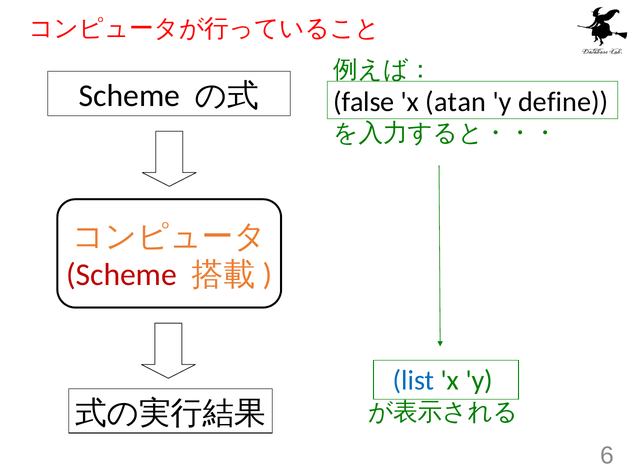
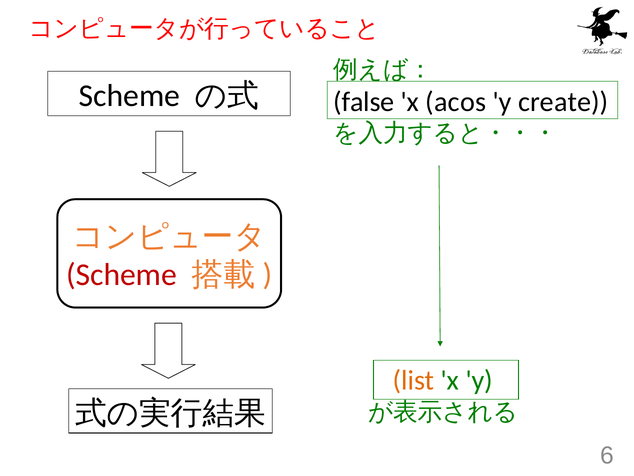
atan: atan -> acos (456, 102)
define: define -> create (563, 102)
list colour: blue -> orange (414, 380)
